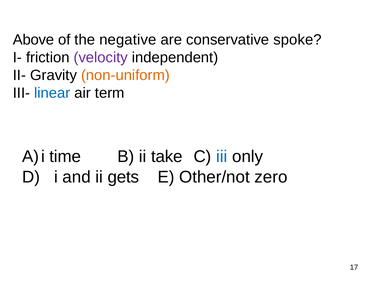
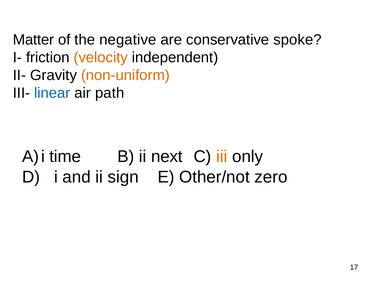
Above: Above -> Matter (34, 40)
velocity colour: purple -> orange (101, 57)
term: term -> path (110, 93)
take: take -> next (167, 156)
iii colour: blue -> orange (222, 156)
gets: gets -> sign (123, 177)
